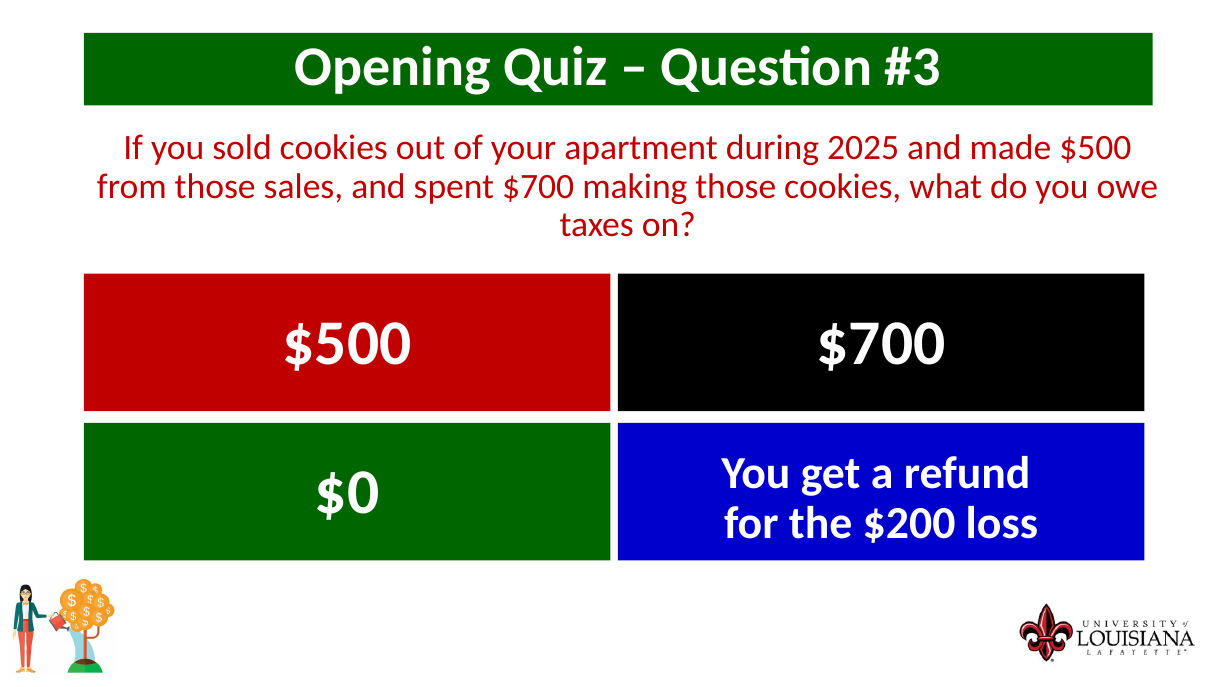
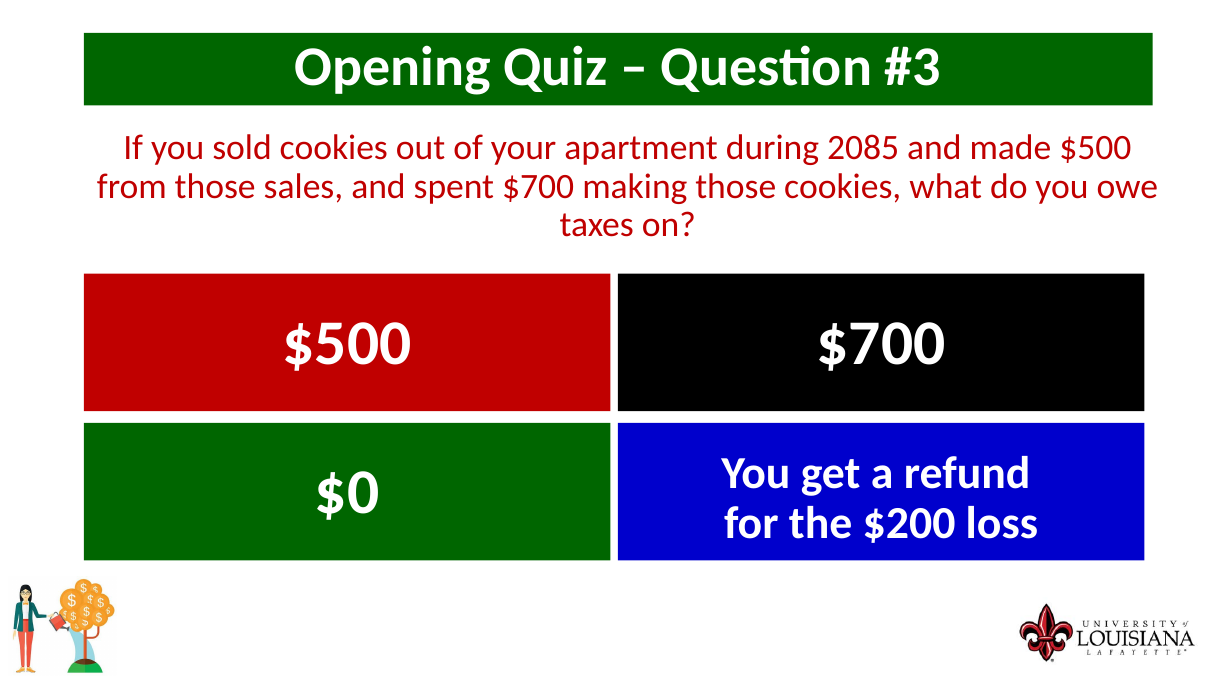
2025: 2025 -> 2085 (863, 148)
